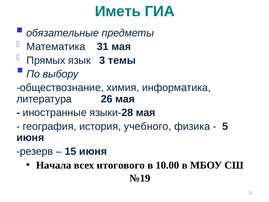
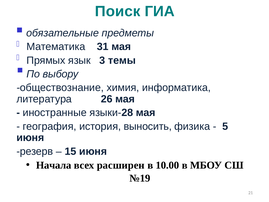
Иметь: Иметь -> Поиск (118, 11)
учебного: учебного -> выносить (148, 126)
итогового: итогового -> расширен (121, 165)
